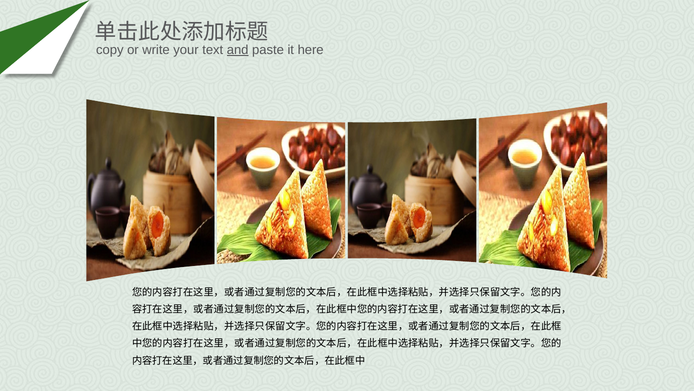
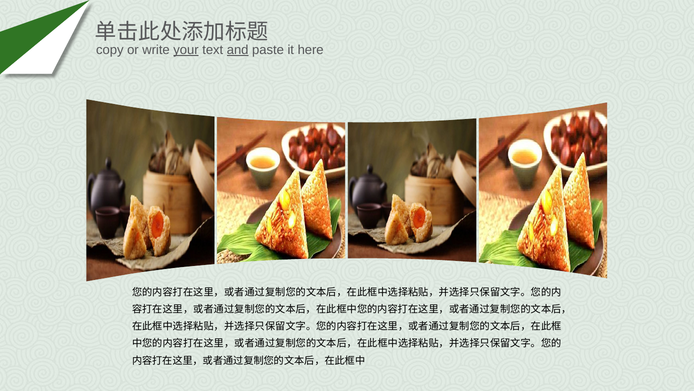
your underline: none -> present (186, 50)
